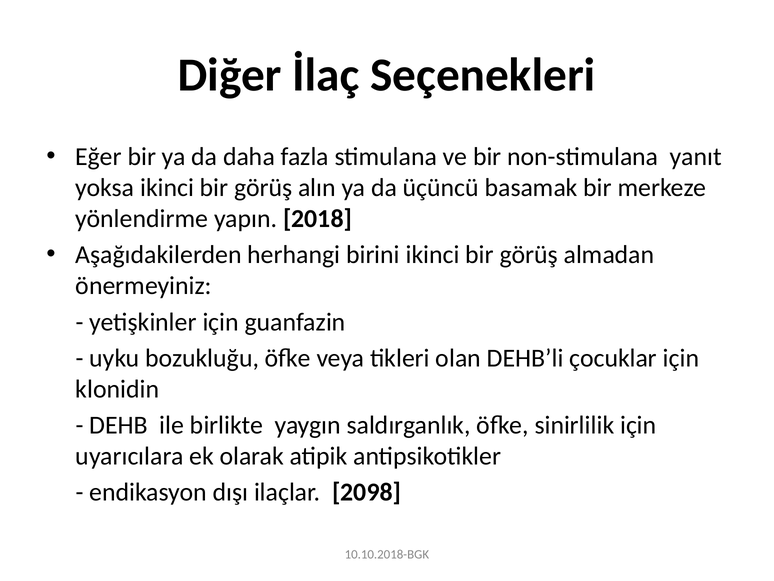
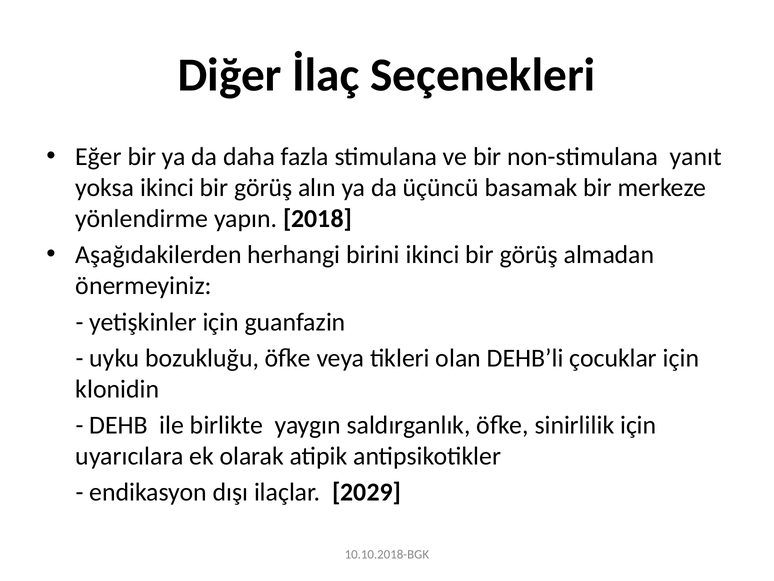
2098: 2098 -> 2029 (367, 492)
